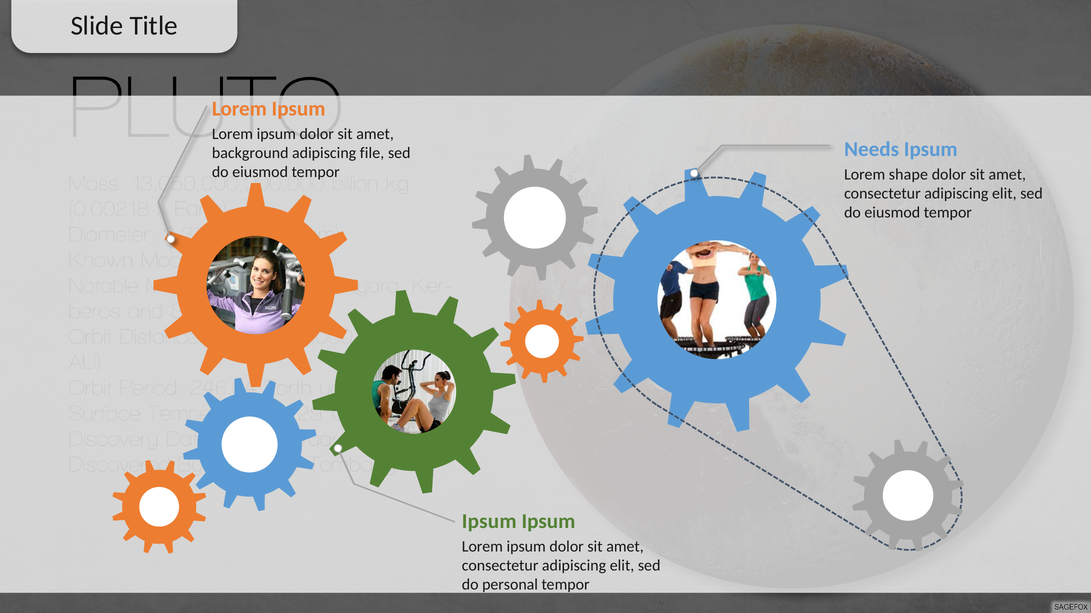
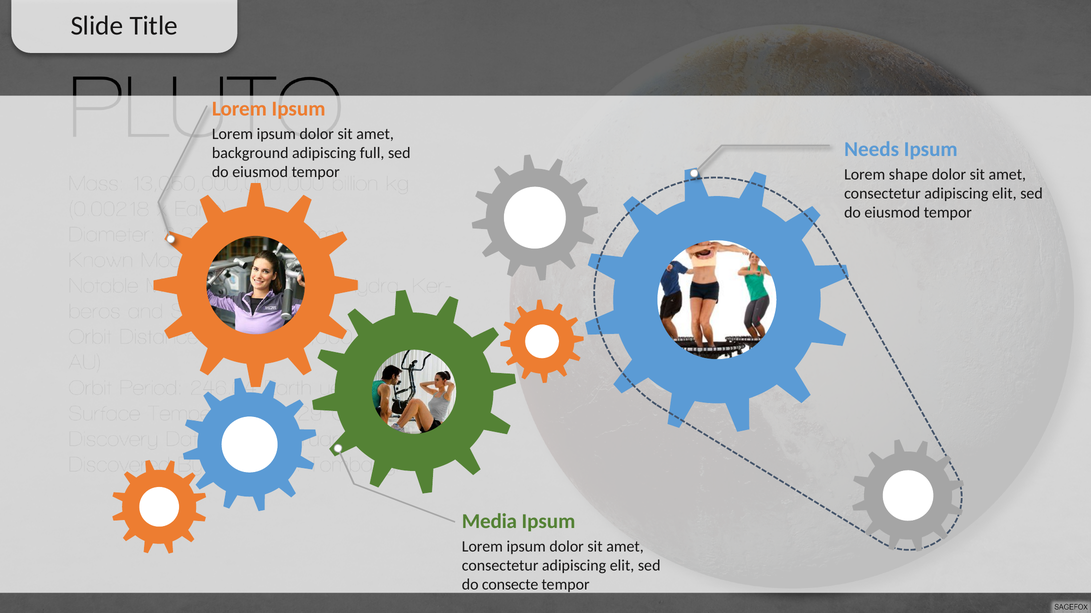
file: file -> full (372, 153)
Ipsum: Ipsum -> Media (489, 522)
personal: personal -> consecte (510, 585)
